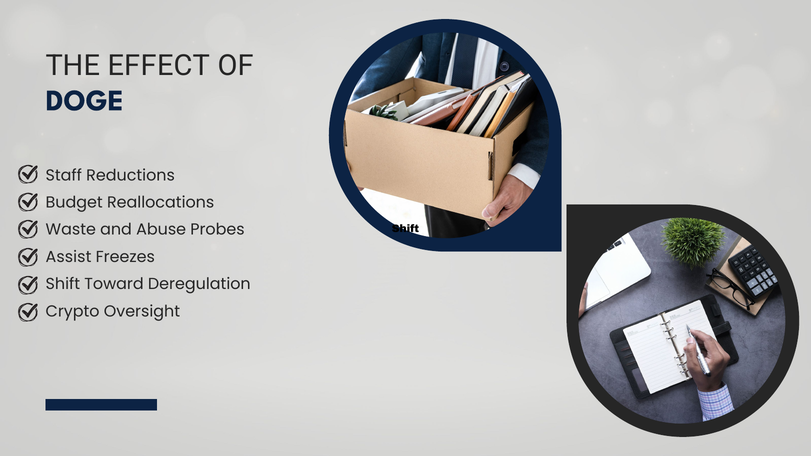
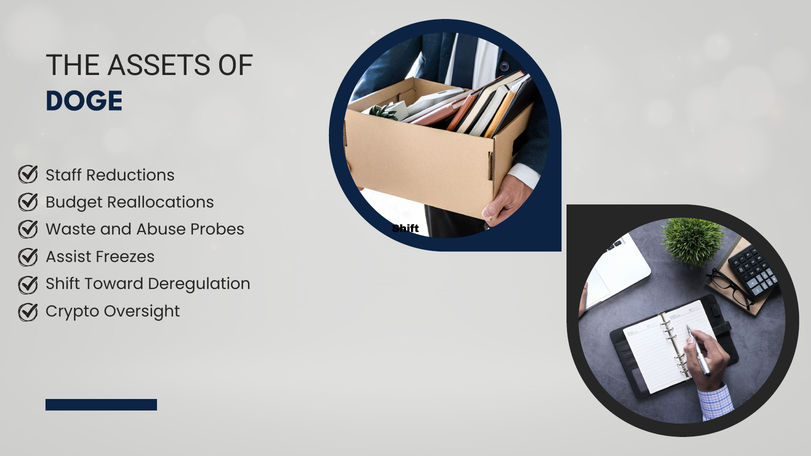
EFFECT: EFFECT -> ASSETS (159, 66)
